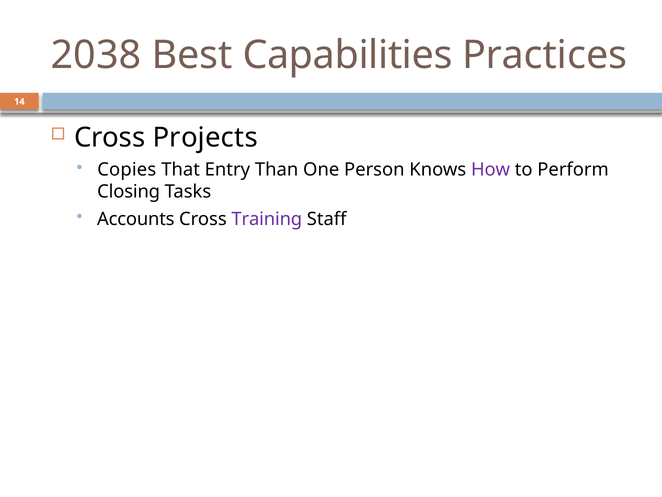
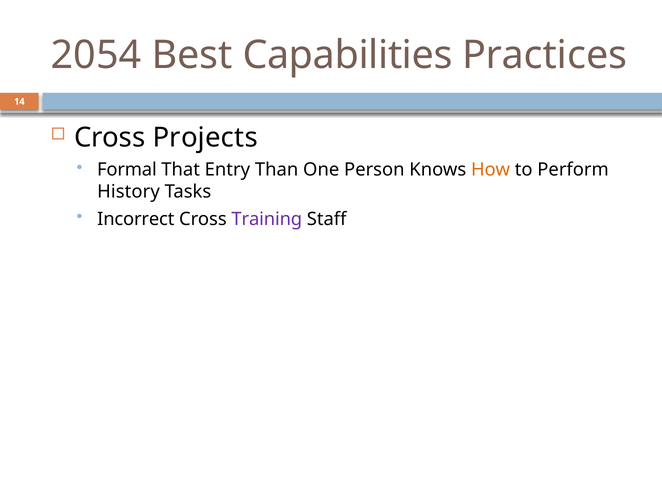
2038: 2038 -> 2054 (96, 55)
Copies: Copies -> Formal (127, 170)
How colour: purple -> orange (491, 170)
Closing: Closing -> History (129, 192)
Accounts: Accounts -> Incorrect (136, 219)
